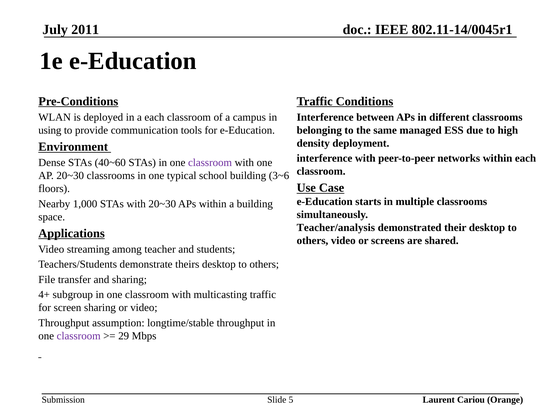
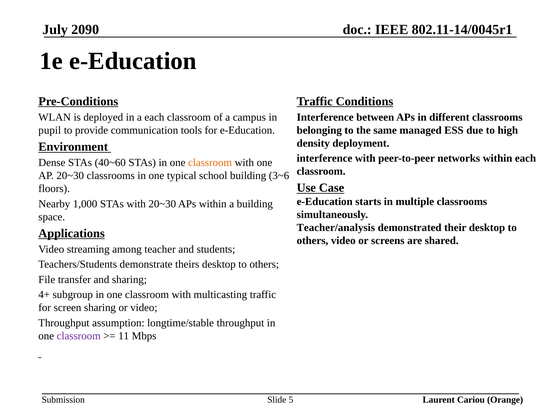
2011: 2011 -> 2090 (85, 30)
using: using -> pupil (50, 130)
classroom colour: purple -> orange (210, 163)
29: 29 -> 11 (124, 336)
